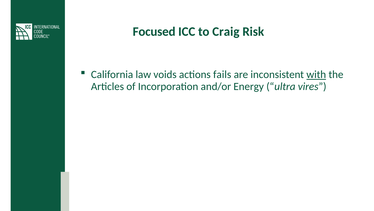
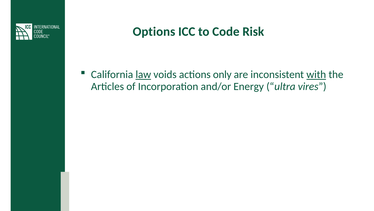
Focused: Focused -> Options (154, 31)
Craig: Craig -> Code (226, 31)
law underline: none -> present (143, 74)
fails: fails -> only (222, 74)
